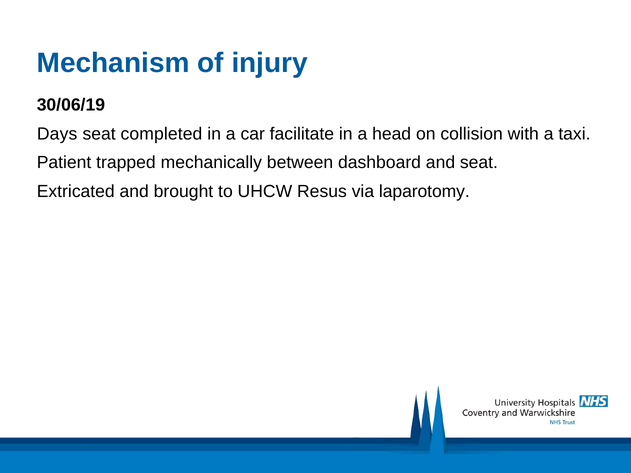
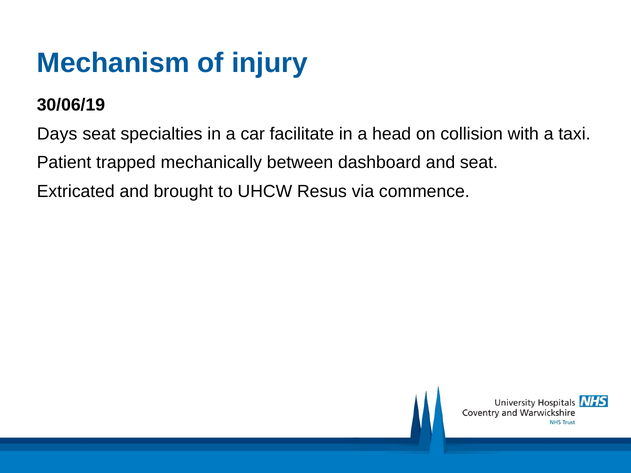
completed: completed -> specialties (162, 134)
laparotomy: laparotomy -> commence (424, 192)
